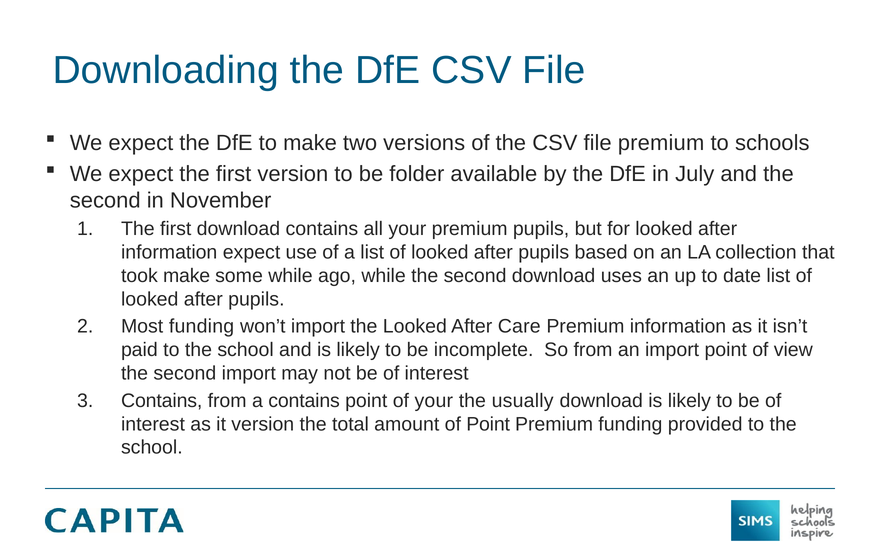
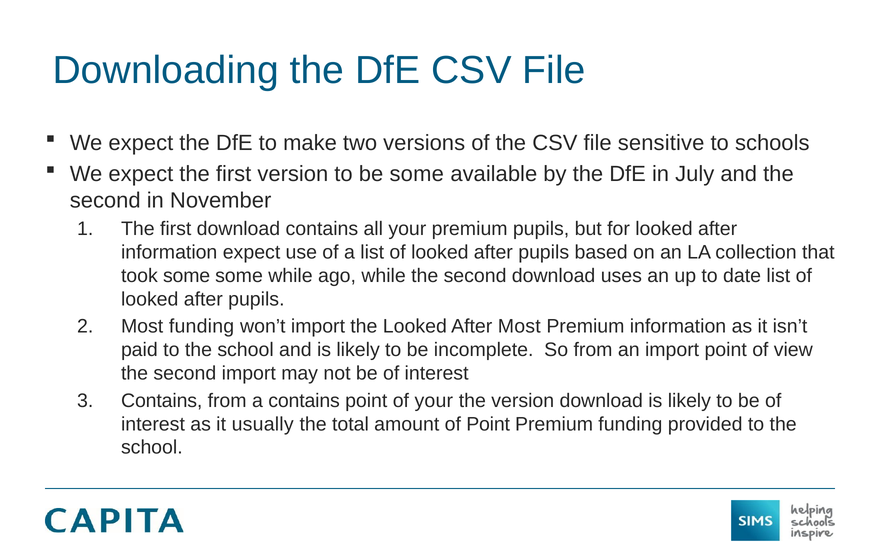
file premium: premium -> sensitive (661, 143)
be folder: folder -> some (417, 174)
took make: make -> some (187, 276)
After Care: Care -> Most (519, 326)
the usually: usually -> version (523, 401)
it version: version -> usually (263, 424)
